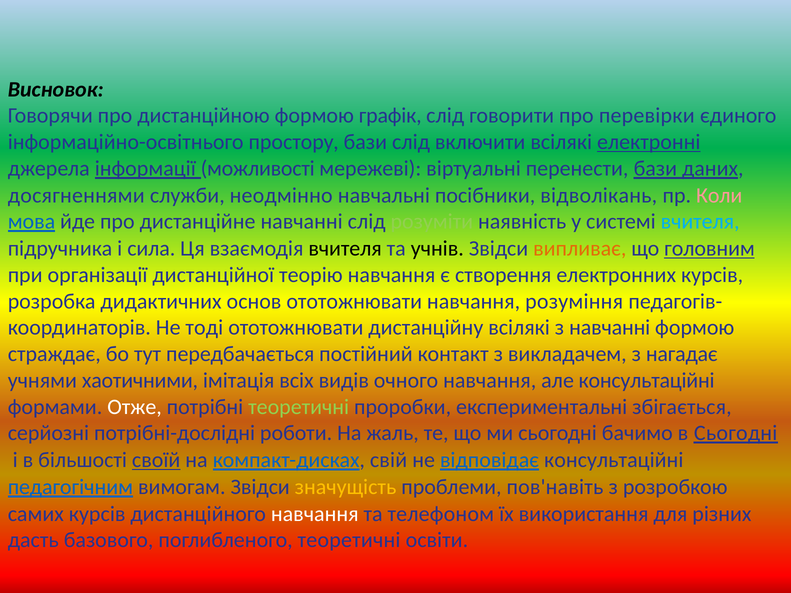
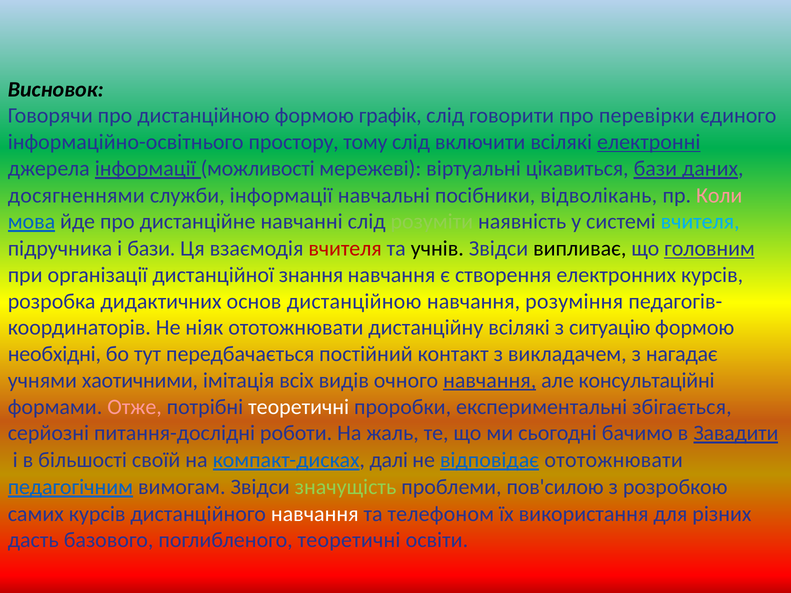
простору бази: бази -> тому (365, 142)
перенести: перенести -> цікавиться (577, 169)
служби неодмінно: неодмінно -> інформації (281, 195)
і сила: сила -> бази (151, 249)
вчителя colour: black -> red (345, 249)
випливає colour: orange -> black (580, 249)
теорію: теорію -> знання (311, 275)
основ ототожнювати: ототожнювати -> дистанційною (354, 301)
тоді: тоді -> ніяк (204, 328)
з навчанні: навчанні -> ситуацію (610, 328)
страждає: страждає -> необхідні (54, 354)
навчання underline: none -> present (490, 381)
Отже colour: white -> pink (135, 407)
теоретичні colour: light green -> white (299, 407)
потрібні-дослідні: потрібні-дослідні -> питання-дослідні (175, 433)
в Сьогодні: Сьогодні -> Завадити (736, 433)
своїй underline: present -> none (156, 460)
свій: свій -> далі (389, 460)
відповідає консультаційні: консультаційні -> ототожнювати (614, 460)
значущість colour: yellow -> light green (346, 487)
пов'навіть: пов'навіть -> пов'силою (555, 487)
